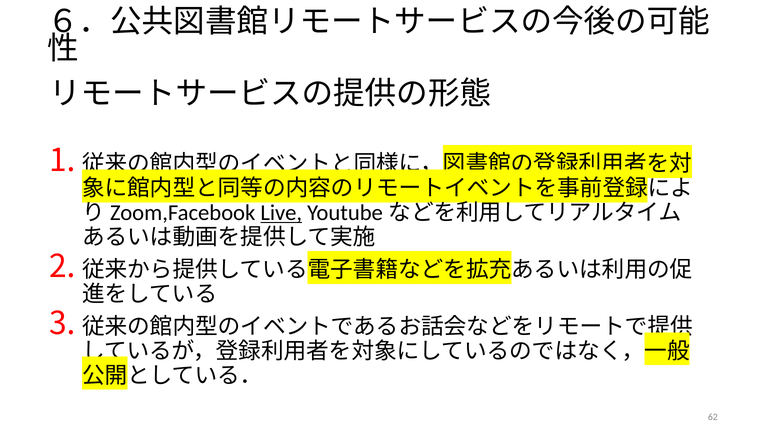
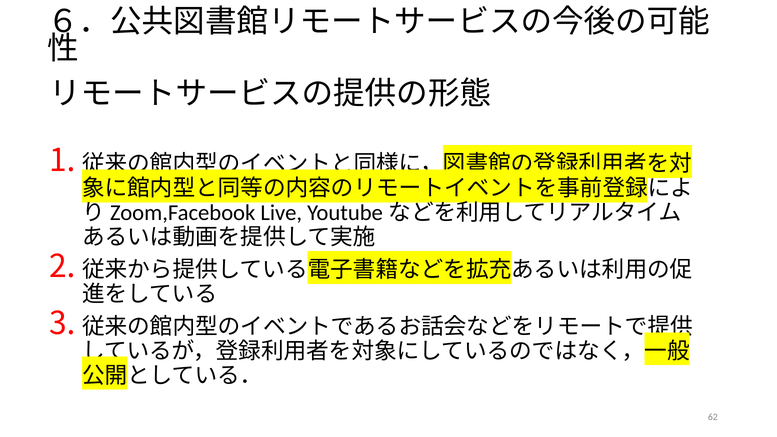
Live underline: present -> none (281, 213)
